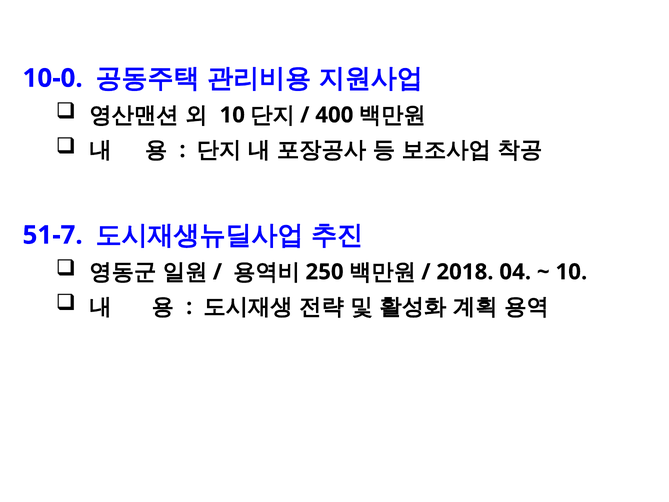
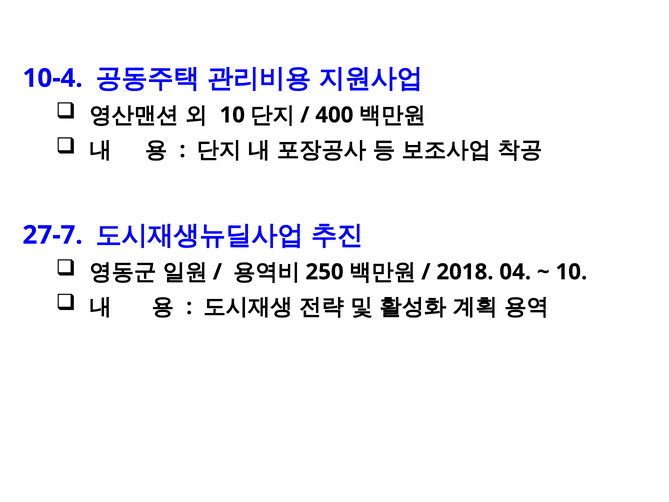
10-0: 10-0 -> 10-4 (53, 78)
51-7: 51-7 -> 27-7 (53, 235)
